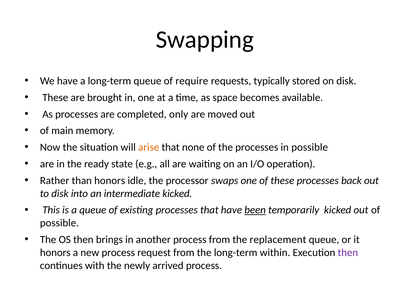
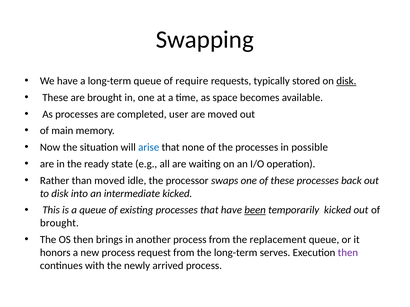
disk underline: none -> present (346, 81)
only: only -> user (179, 114)
arise colour: orange -> blue (149, 148)
than honors: honors -> moved (110, 181)
possible: possible -> brought (59, 223)
within: within -> serves (275, 253)
